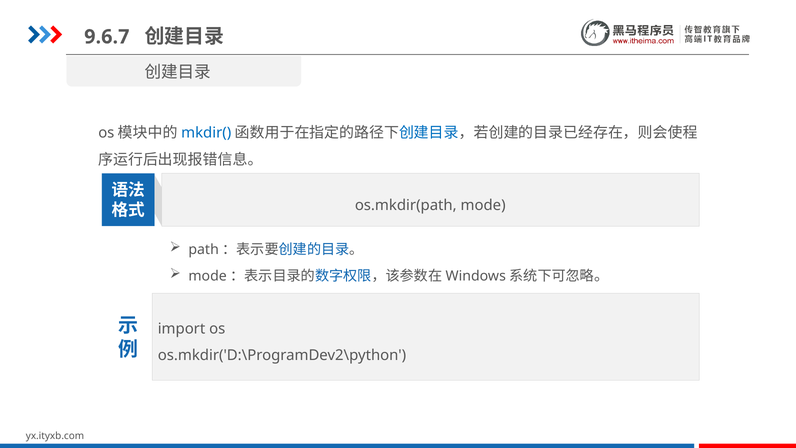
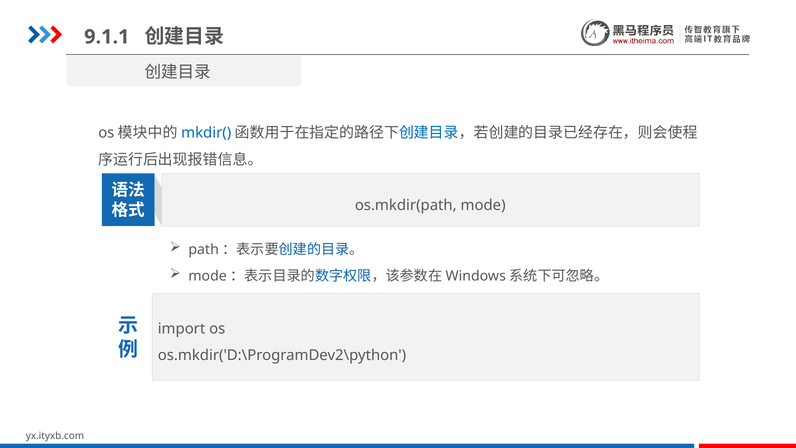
9.6.7: 9.6.7 -> 9.1.1 (107, 37)
